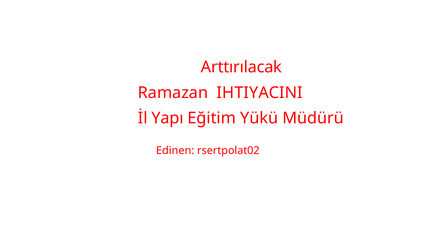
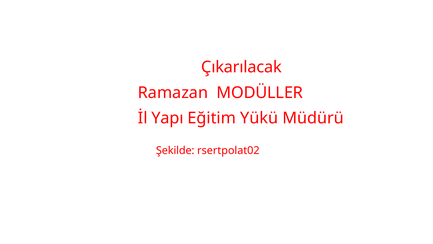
Arttırılacak: Arttırılacak -> Çıkarılacak (241, 67)
IHTIYACINI: IHTIYACINI -> MODÜLLER (260, 93)
Edinen: Edinen -> Şekilde (175, 150)
